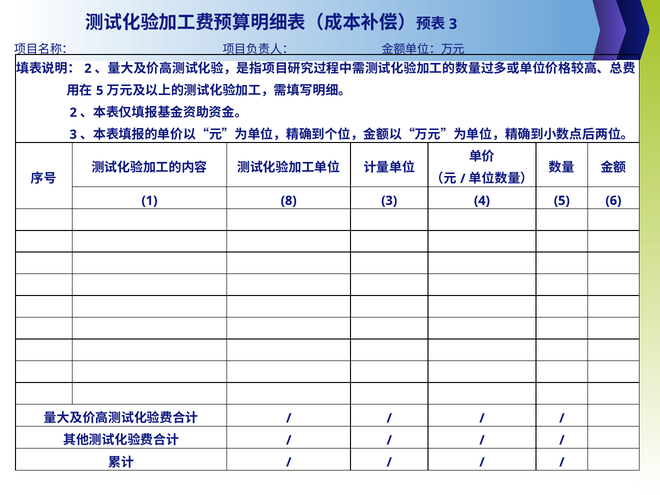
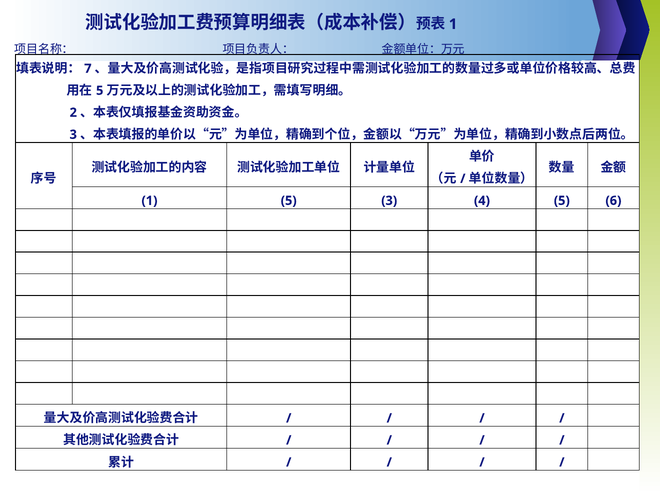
3: 3 -> 1 (453, 24)
2: 2 -> 7 (88, 69)
1 8: 8 -> 5 (289, 201)
